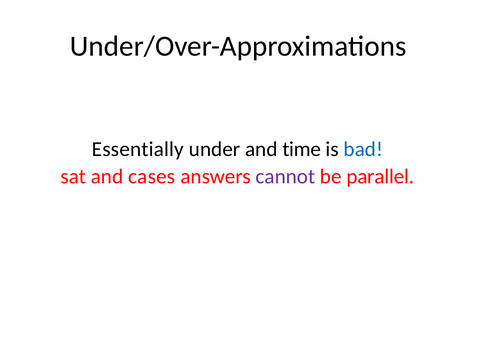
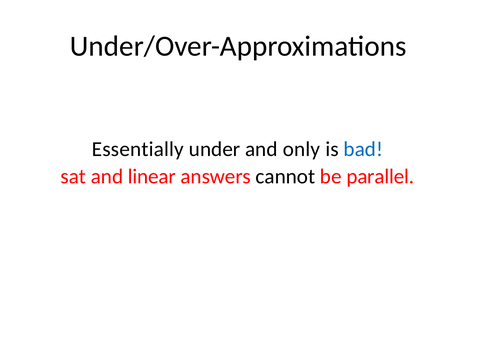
time: time -> only (302, 149)
cases: cases -> linear (152, 176)
cannot colour: purple -> black (285, 176)
